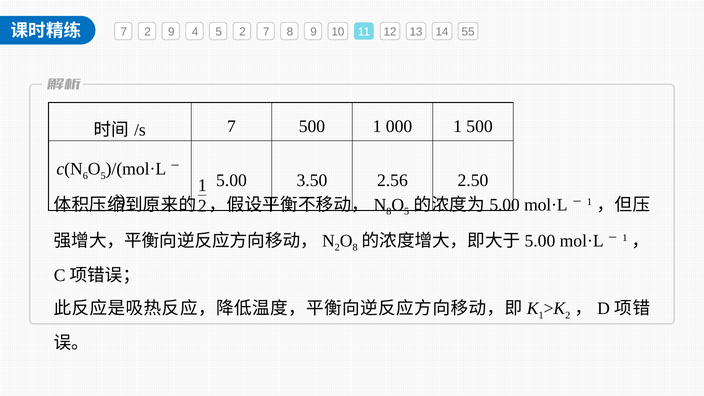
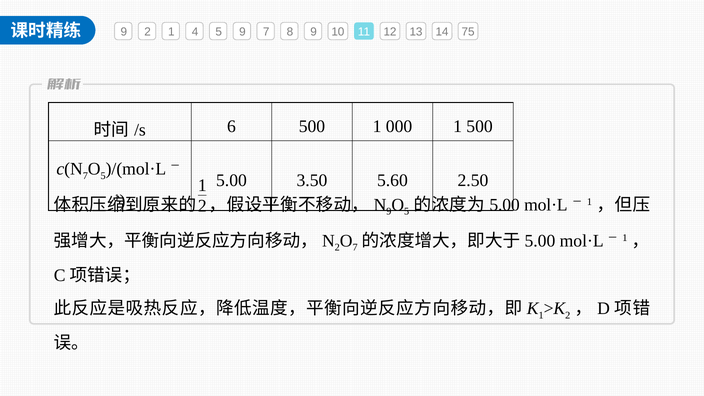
7: 7 -> 9 (124, 32)
2 9: 9 -> 1 (171, 32)
5 2: 2 -> 9 (242, 32)
55: 55 -> 75 (468, 32)
7: 7 -> 6 (231, 127)
6: 6 -> 7 (85, 176)
2.56: 2.56 -> 5.60 (392, 181)
8: 8 -> 9 (389, 212)
8: 8 -> 7 (355, 248)
